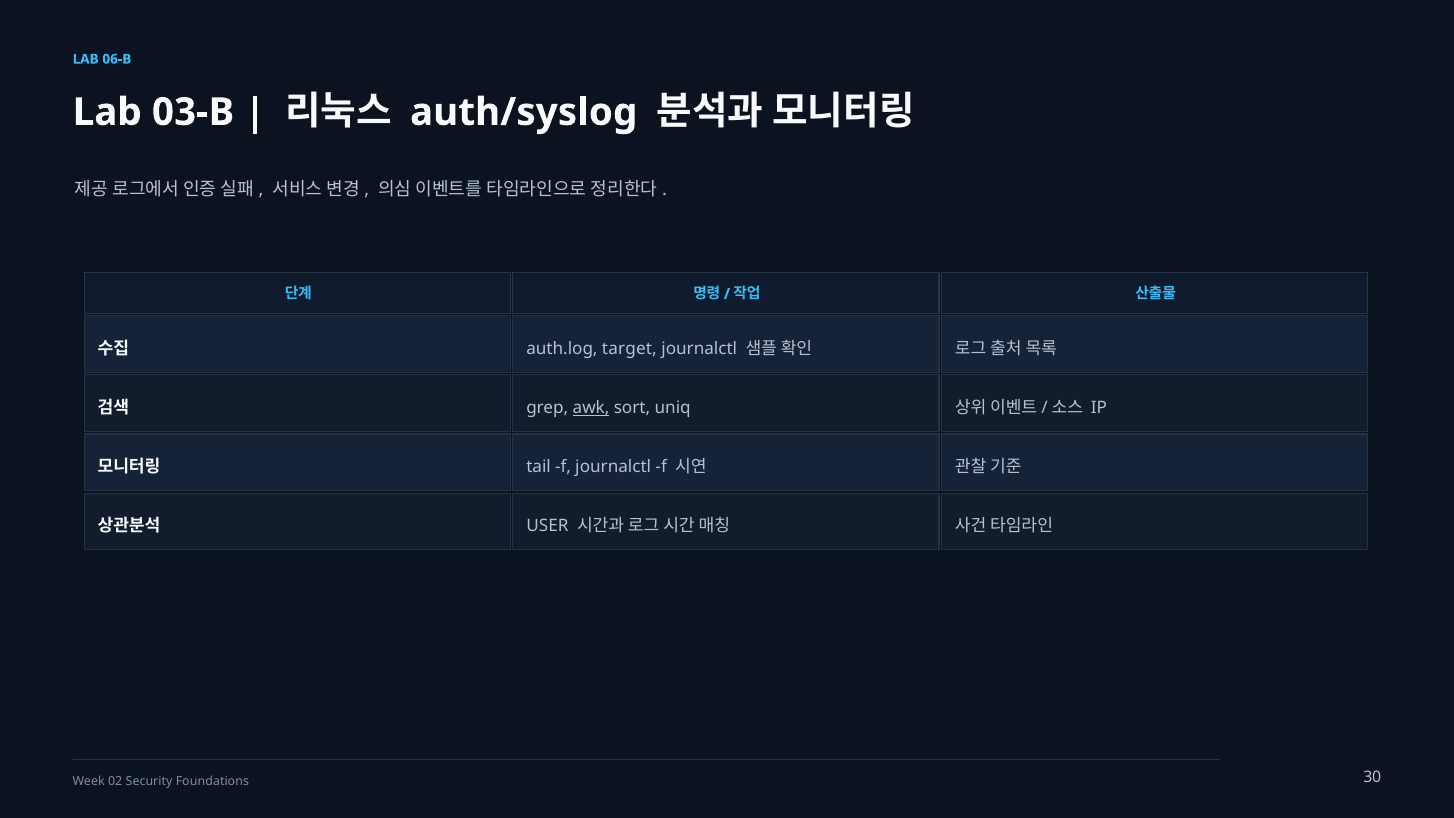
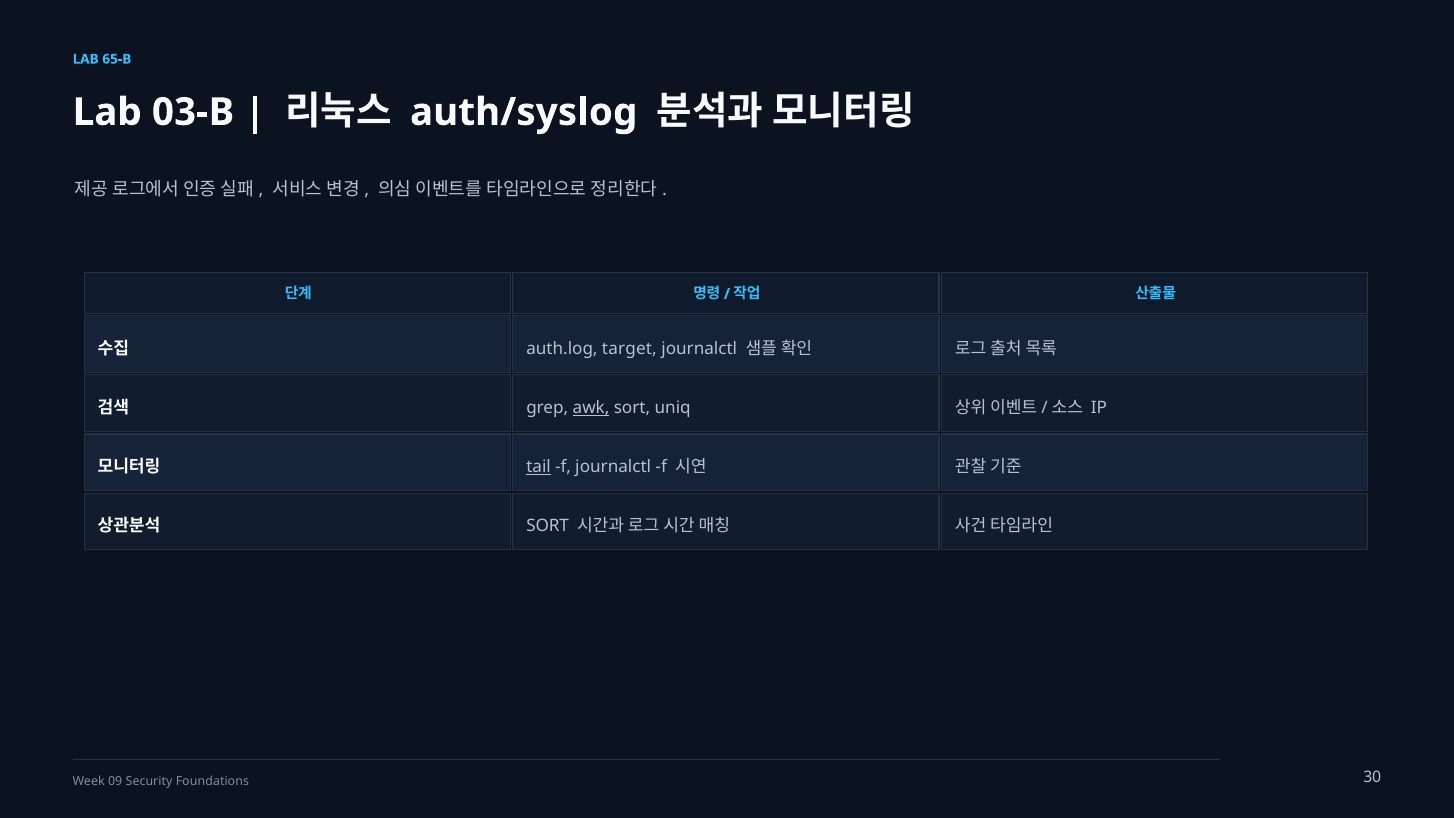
06-B: 06-B -> 65-B (117, 59)
tail underline: none -> present (539, 467)
USER: USER -> SORT (548, 526)
02: 02 -> 09 (115, 781)
